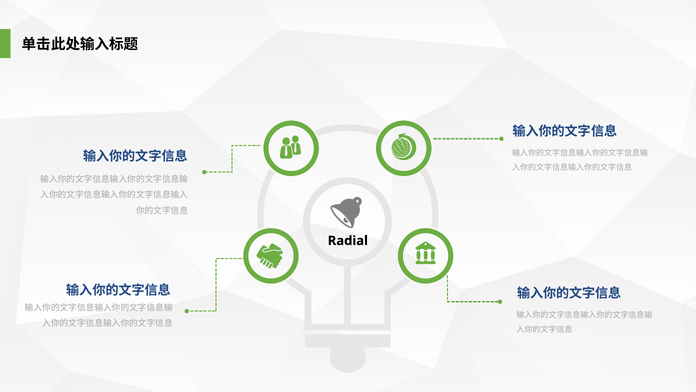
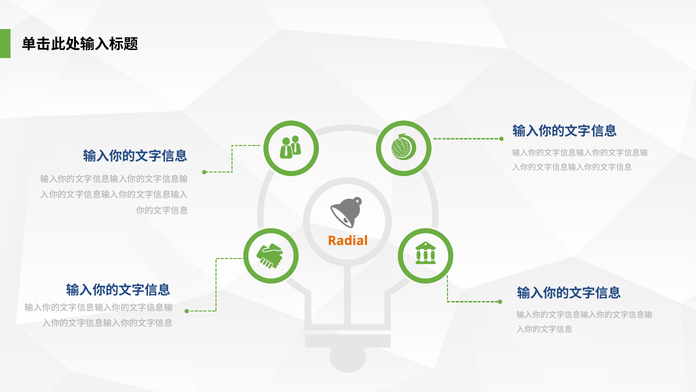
Radial colour: black -> orange (348, 240)
